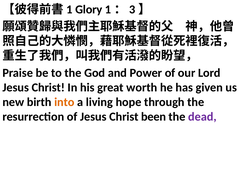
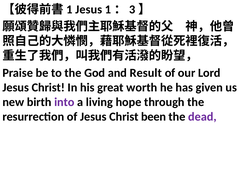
Glory: Glory -> Jesus (89, 9)
Power: Power -> Result (146, 73)
into colour: orange -> purple (64, 102)
